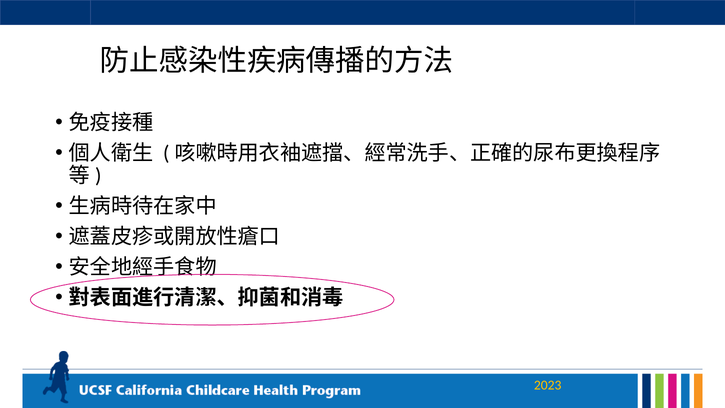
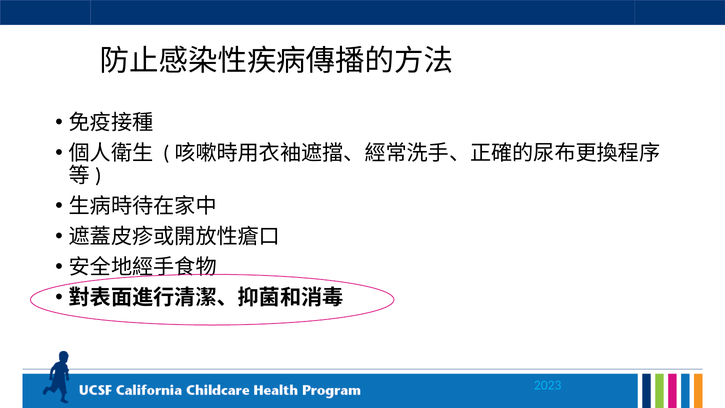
2023 colour: yellow -> light blue (548, 385)
